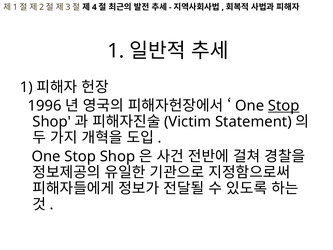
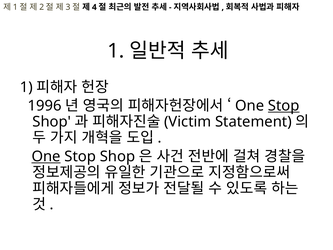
One underline: none -> present (46, 156)
